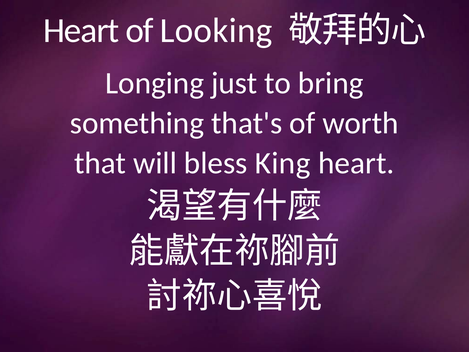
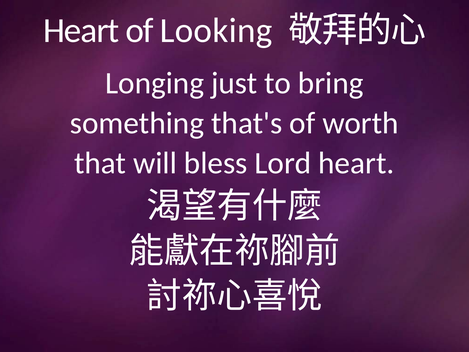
King: King -> Lord (283, 163)
